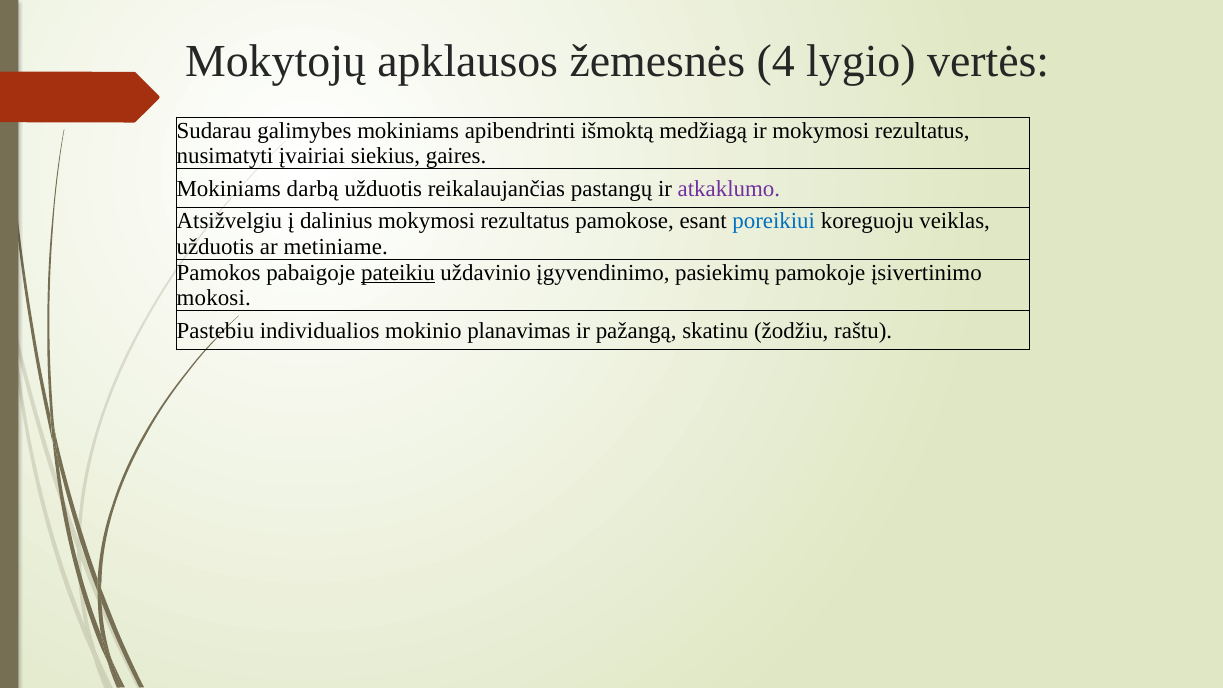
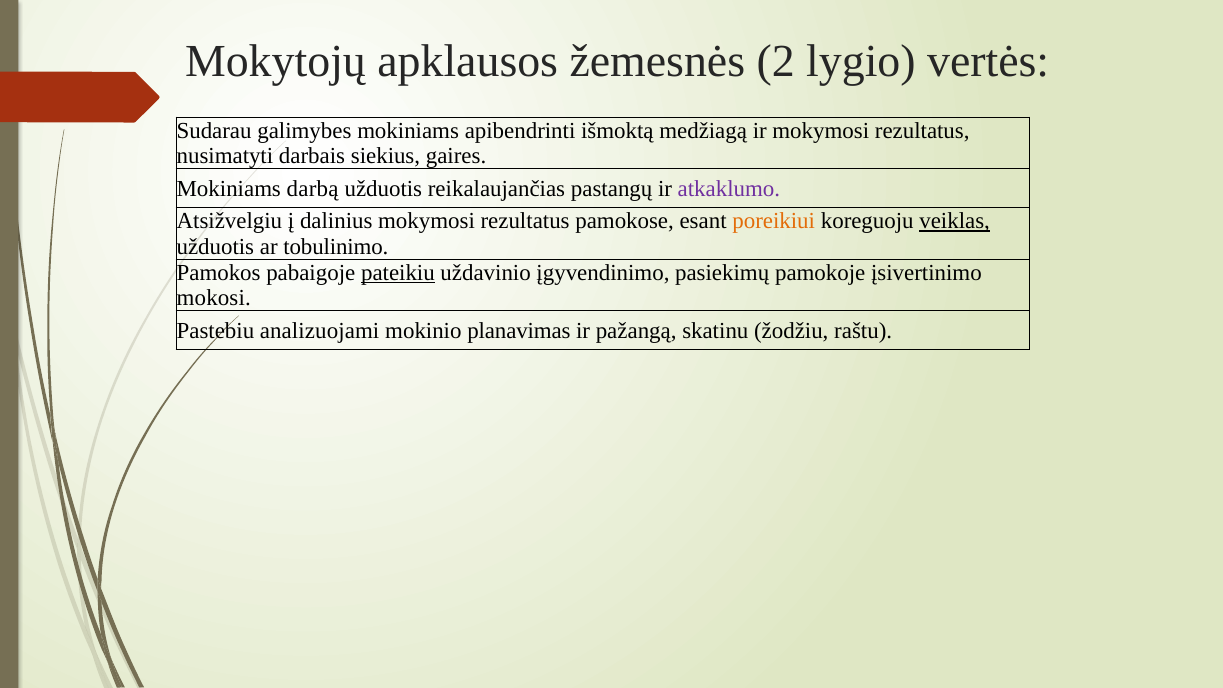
4: 4 -> 2 (776, 61)
įvairiai: įvairiai -> darbais (312, 156)
poreikiui colour: blue -> orange (774, 221)
veiklas underline: none -> present (955, 221)
metiniame: metiniame -> tobulinimo (336, 247)
individualios: individualios -> analizuojami (320, 331)
